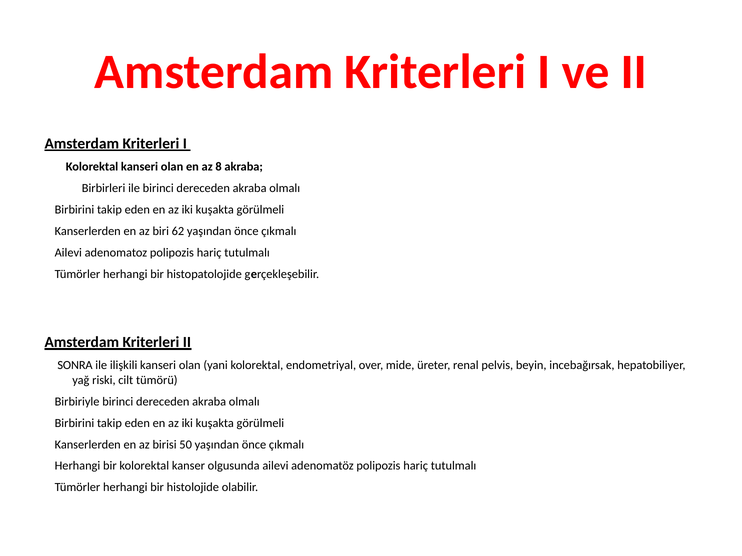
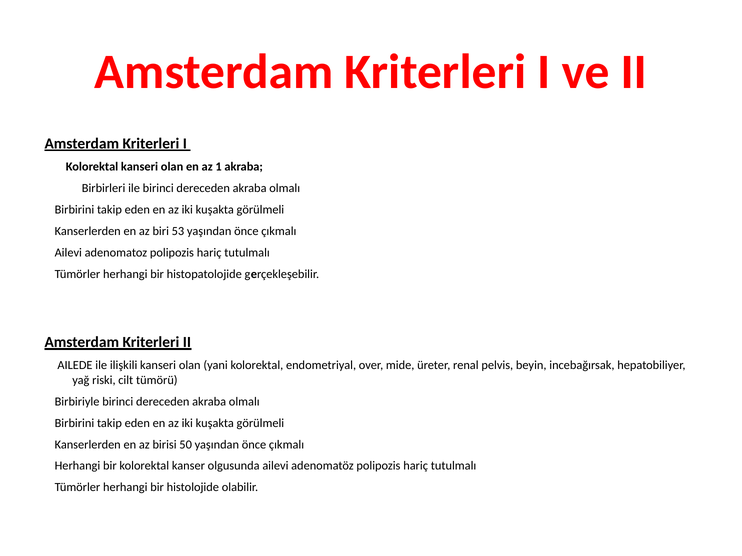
8: 8 -> 1 (219, 167)
62: 62 -> 53 (178, 231)
SONRA: SONRA -> AILEDE (75, 366)
